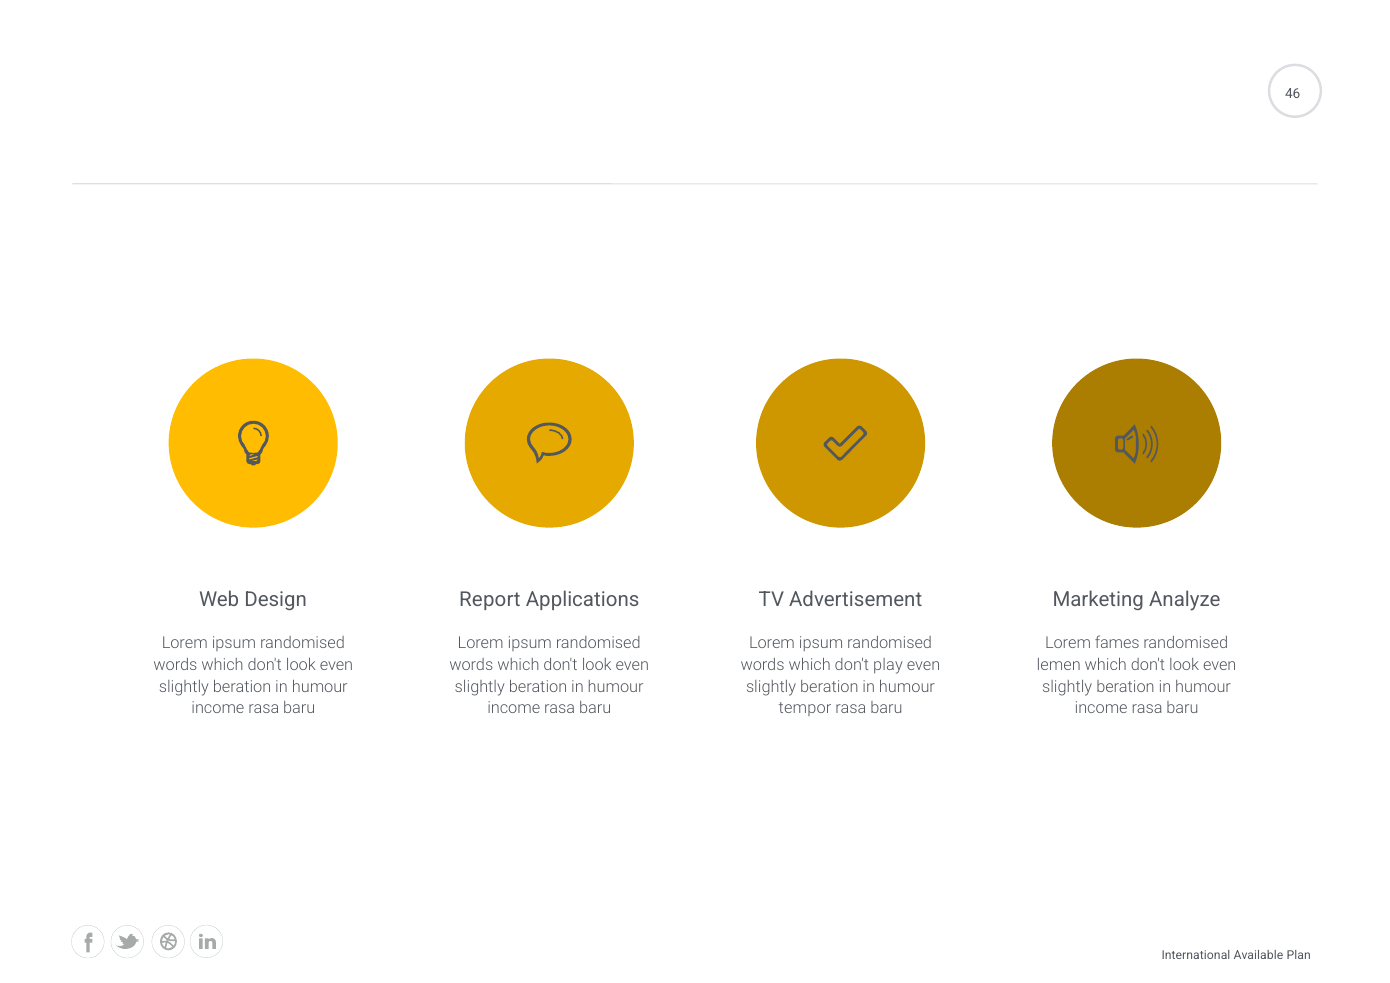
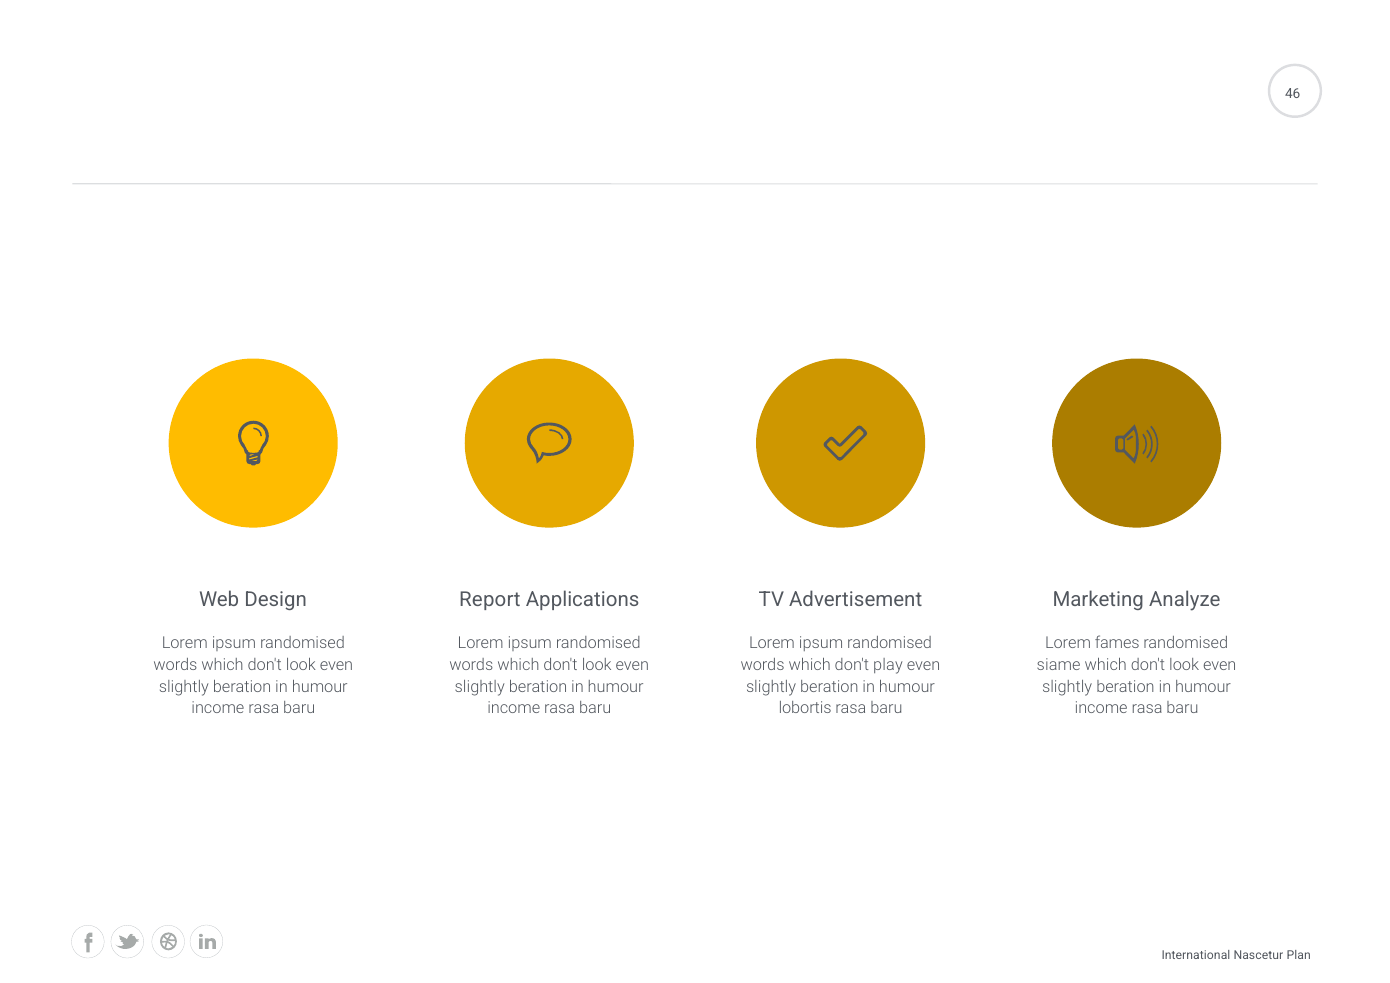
lemen: lemen -> siame (1059, 665)
tempor: tempor -> lobortis (805, 708)
Available: Available -> Nascetur (1258, 954)
